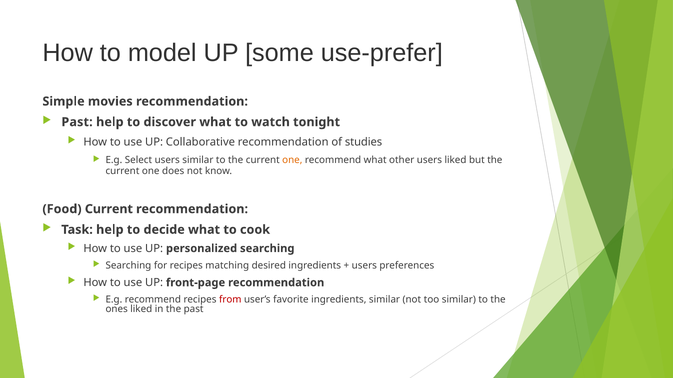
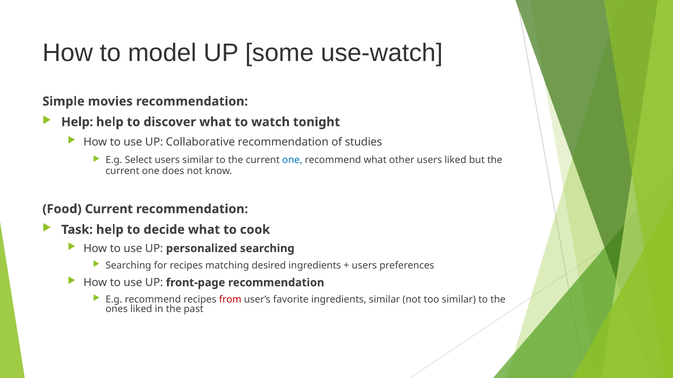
use-prefer: use-prefer -> use-watch (382, 53)
Past: Past -> Help (77, 122)
one colour: orange -> blue (292, 160)
